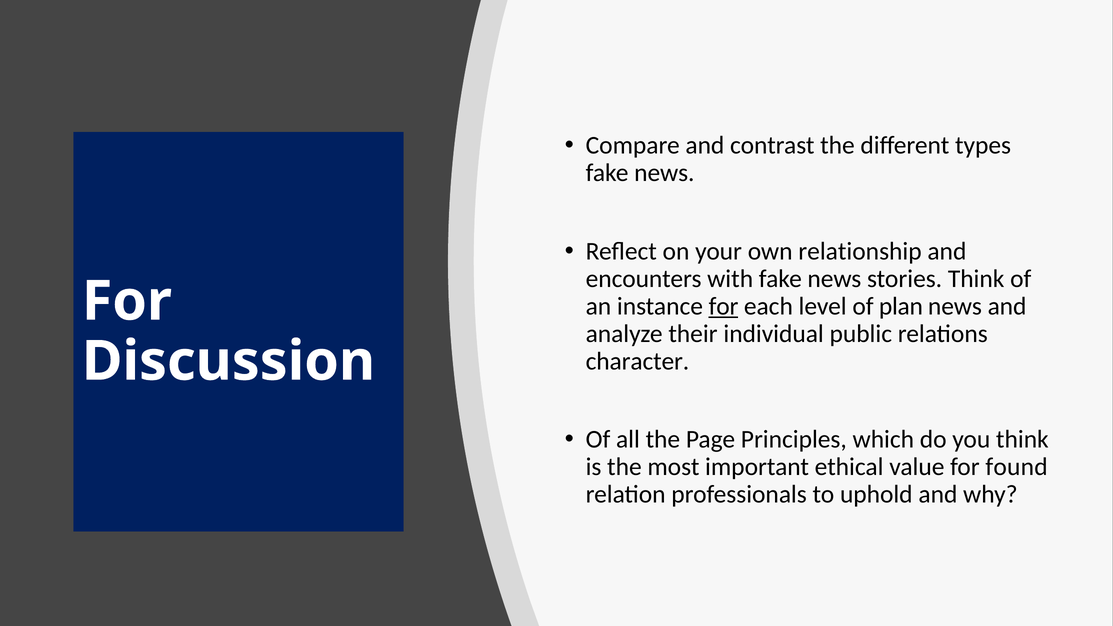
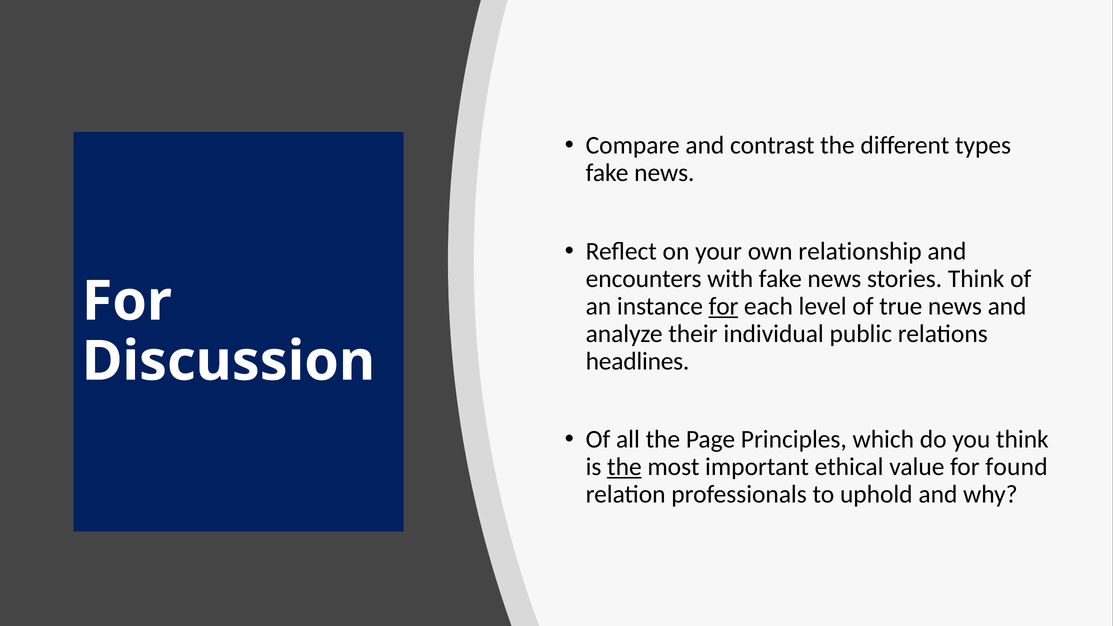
plan: plan -> true (901, 306)
character: character -> headlines (638, 361)
the underline: none -> present (624, 467)
